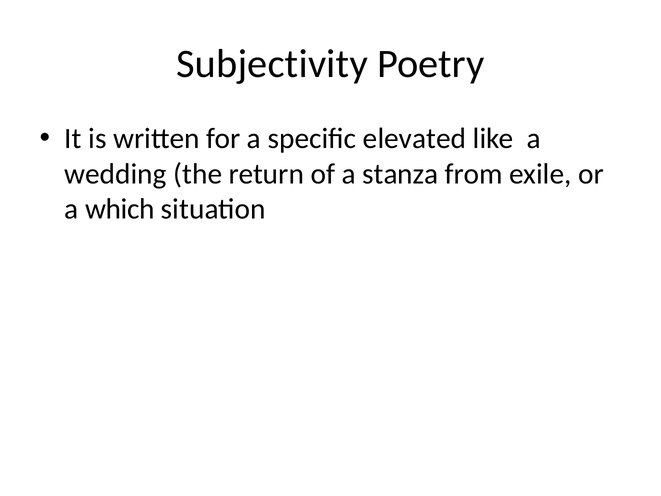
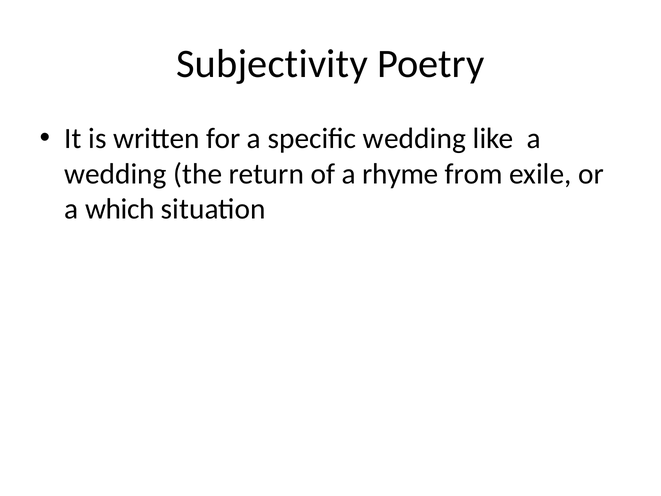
specific elevated: elevated -> wedding (415, 139)
stanza: stanza -> rhyme (400, 174)
